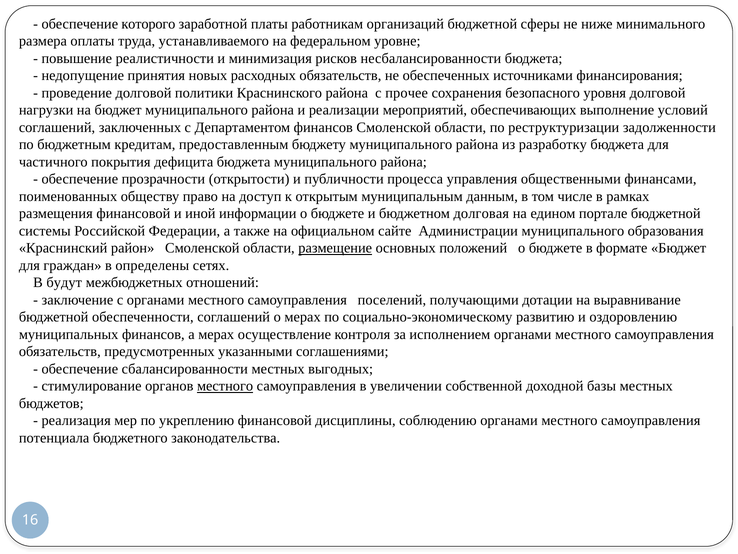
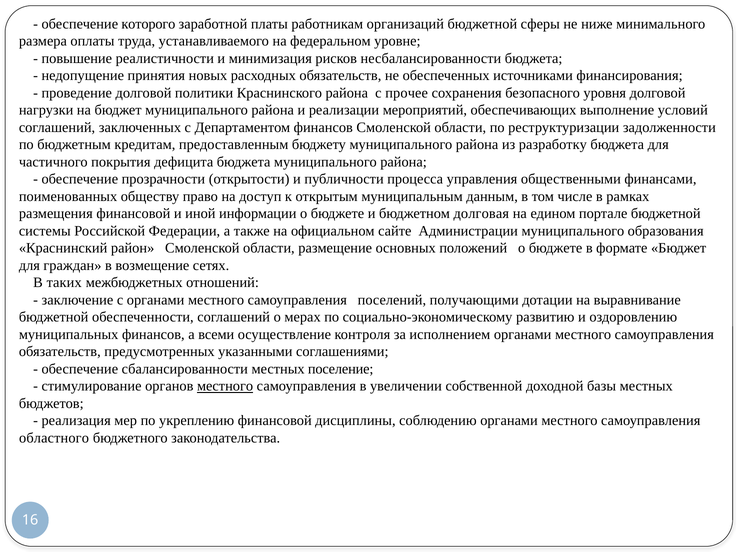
размещение underline: present -> none (335, 248)
определены: определены -> возмещение (152, 265)
будут: будут -> таких (64, 282)
а мерах: мерах -> всеми (216, 334)
выгодных: выгодных -> поселение (341, 369)
потенциала: потенциала -> областного (54, 437)
